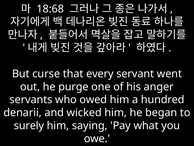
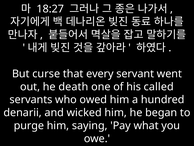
18:68: 18:68 -> 18:27 (50, 9)
purge: purge -> death (73, 86)
anger: anger -> called (159, 86)
surely: surely -> purge (29, 125)
